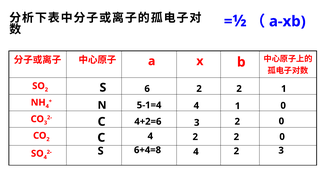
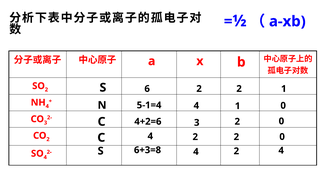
6+4=8: 6+4=8 -> 6+3=8 (148, 150)
3: 3 -> 4 (281, 150)
